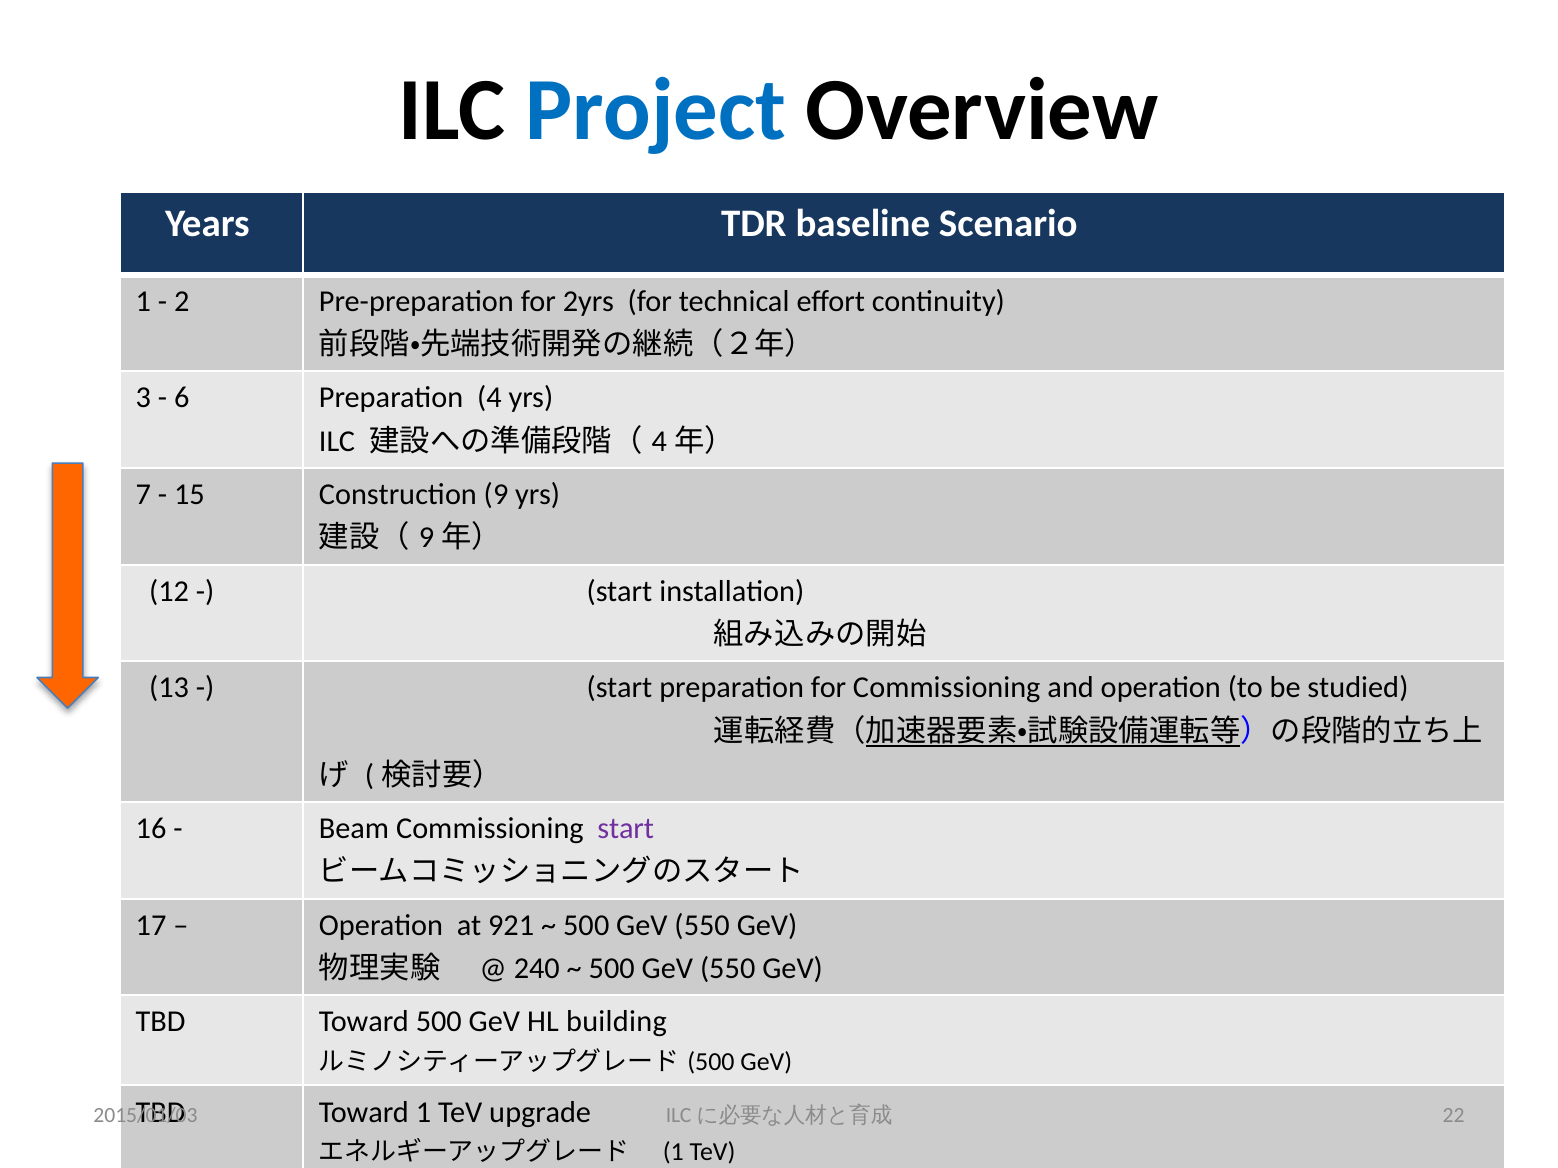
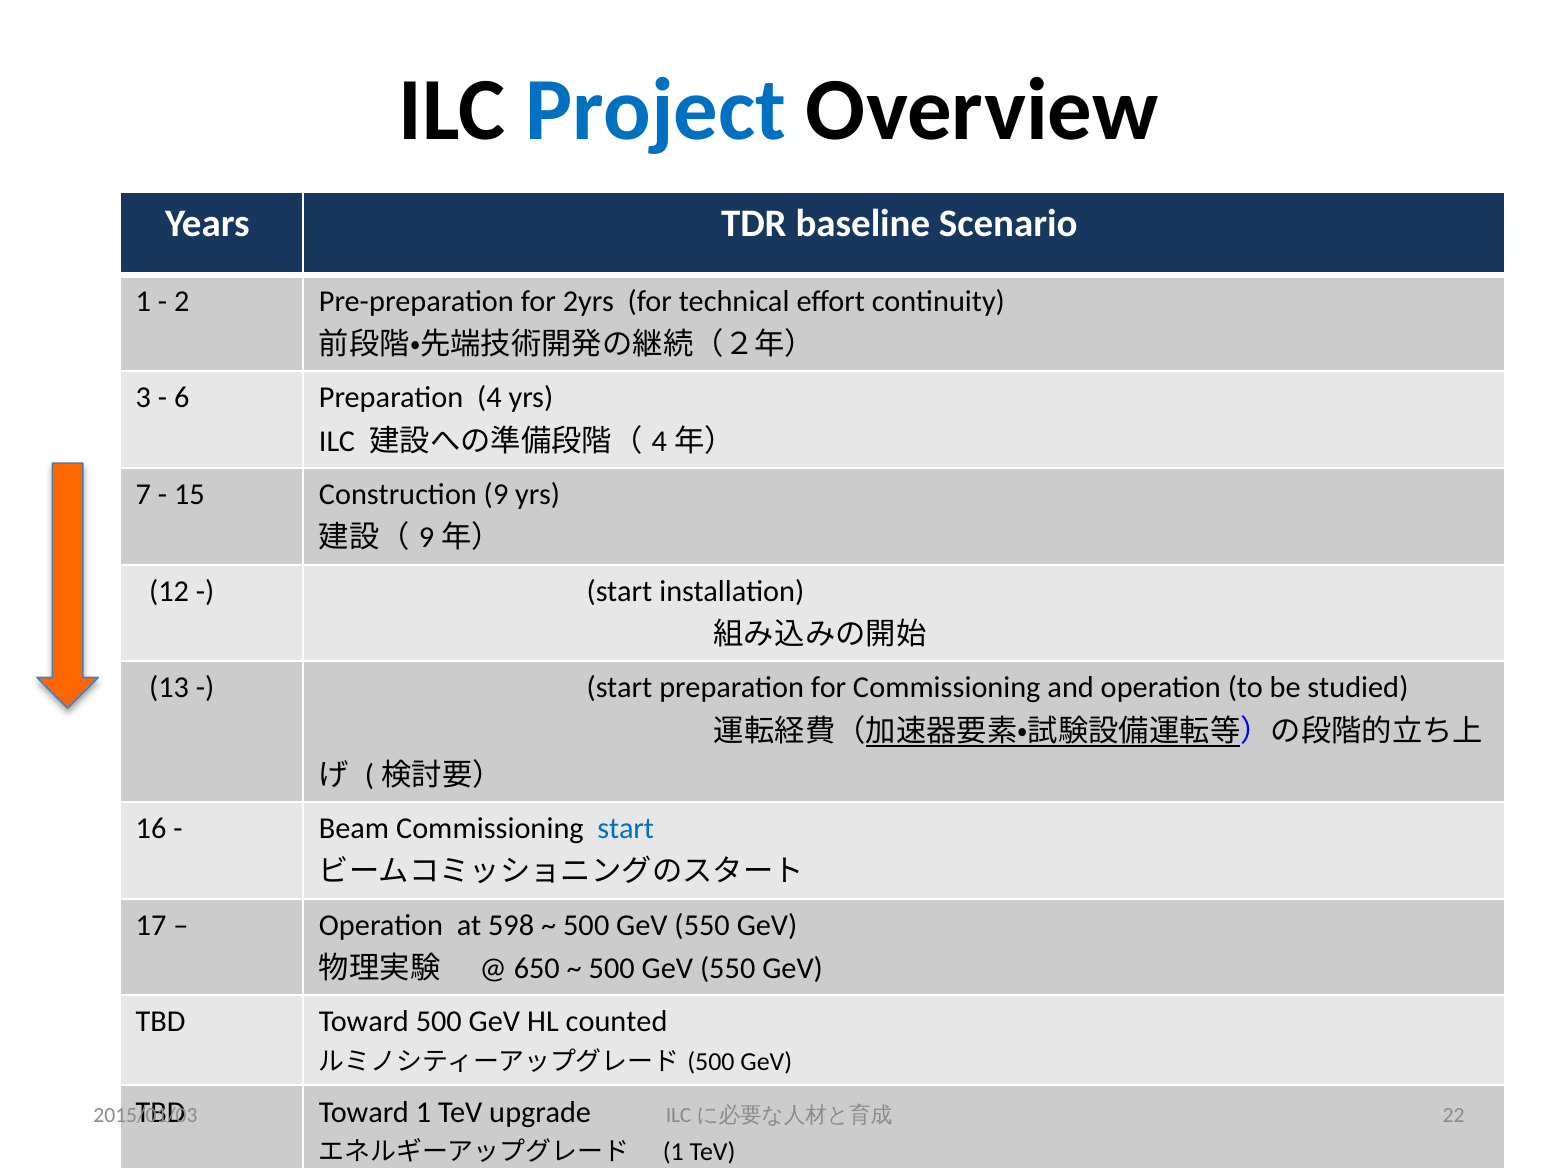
start colour: purple -> blue (626, 829)
921: 921 -> 598 (511, 926)
240: 240 -> 650 (537, 969)
building: building -> counted (617, 1022)
